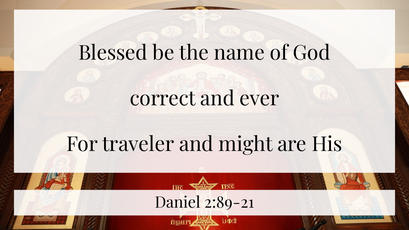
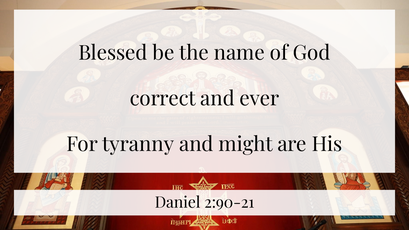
traveler: traveler -> tyranny (138, 145)
2:89-21: 2:89-21 -> 2:90-21 (229, 203)
